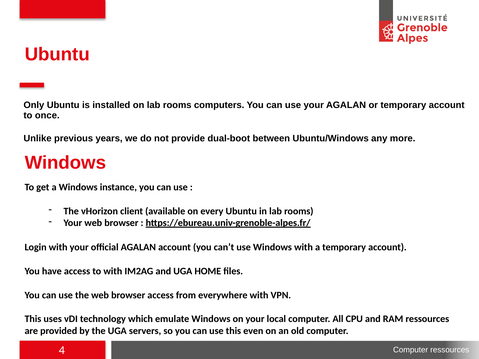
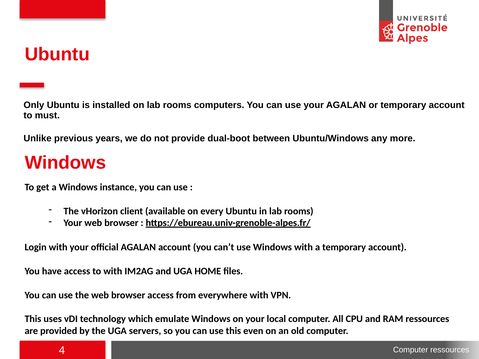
once: once -> must (47, 115)
